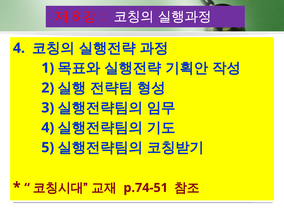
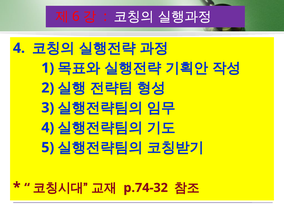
8: 8 -> 6 (76, 17)
p.74-51: p.74-51 -> p.74-32 (146, 188)
